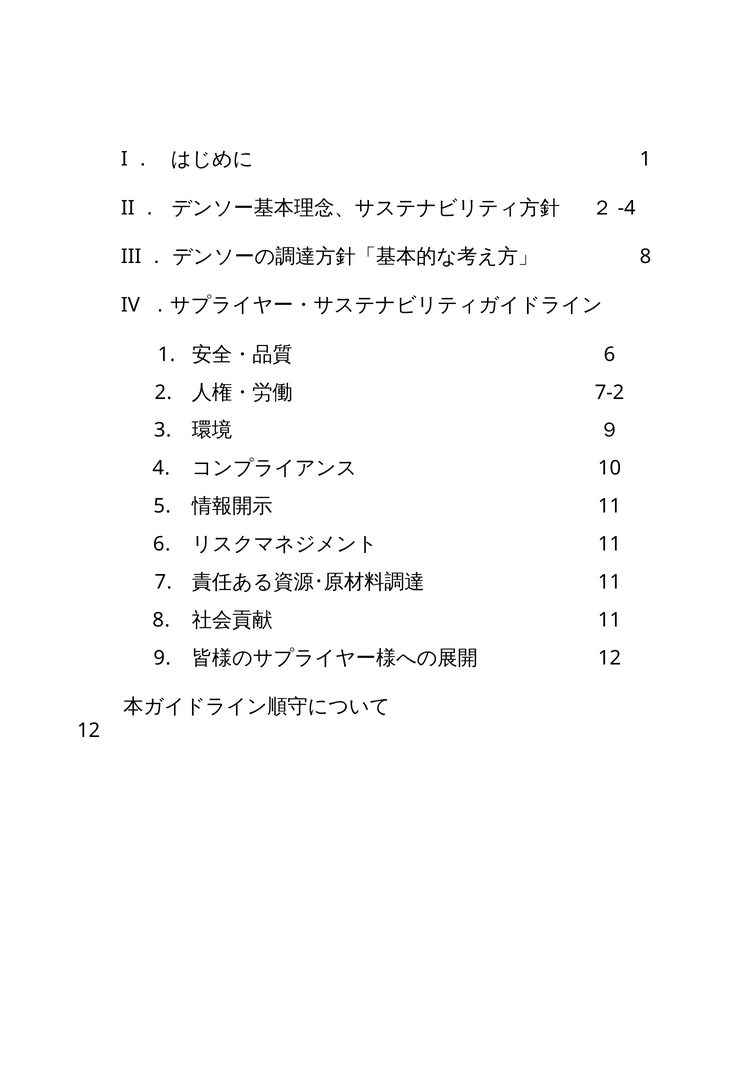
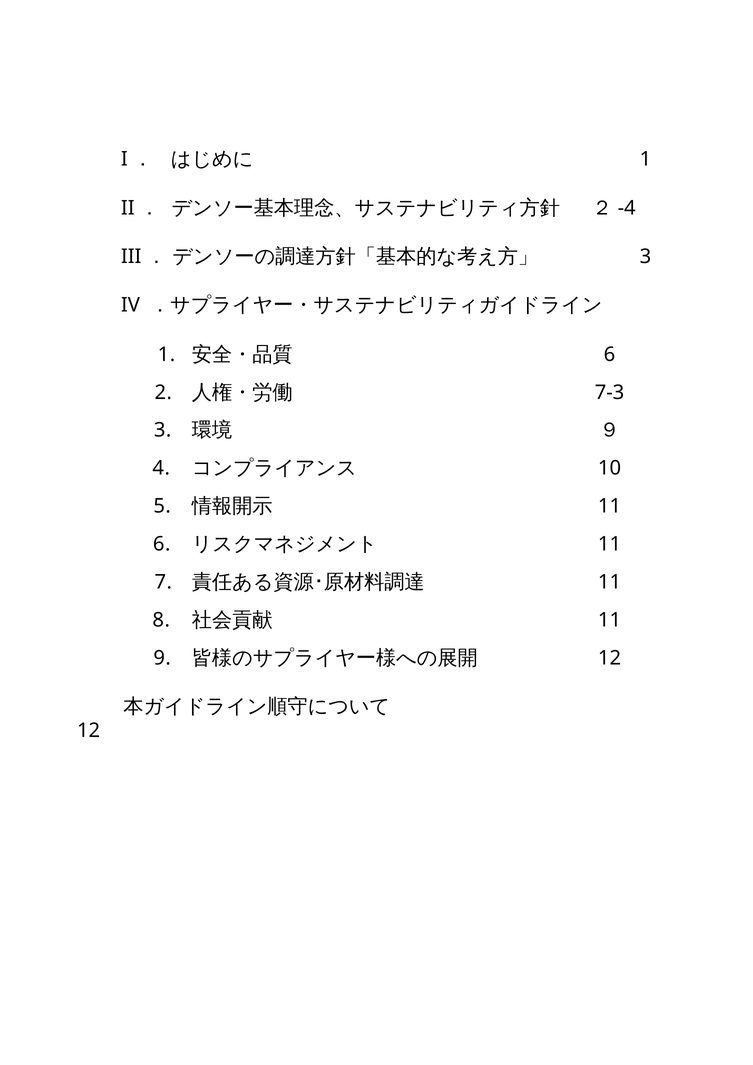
8: 8 -> 3 (645, 256)
7-2: 7-2 -> 7-3 (610, 392)
